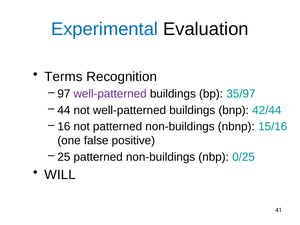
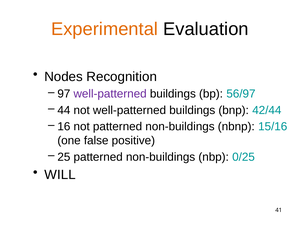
Experimental colour: blue -> orange (105, 29)
Terms: Terms -> Nodes (64, 77)
35/97: 35/97 -> 56/97 (241, 94)
